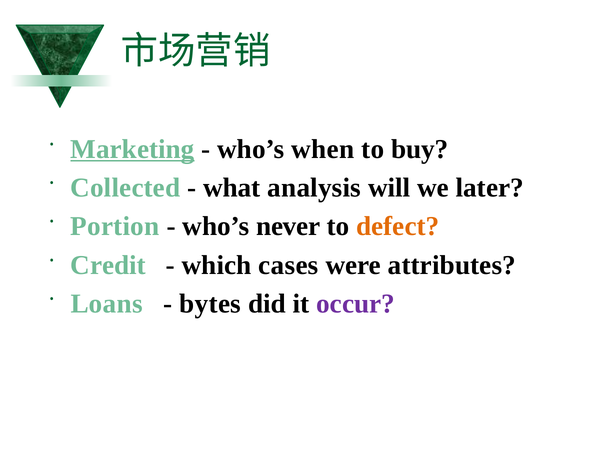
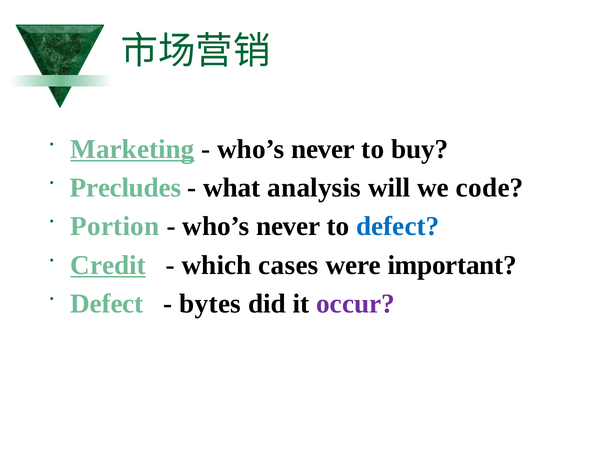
when: when -> never (323, 149)
Collected: Collected -> Precludes (126, 188)
later: later -> code (490, 188)
defect colour: orange -> blue (398, 226)
Credit underline: none -> present (108, 265)
attributes: attributes -> important (452, 265)
Loans: Loans -> Defect (107, 304)
